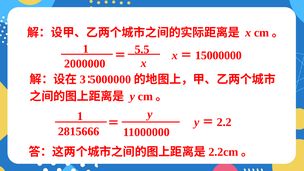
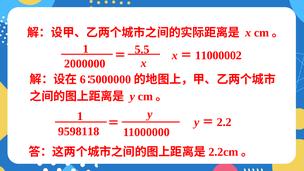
15000000: 15000000 -> 11000002 (218, 55)
3: 3 -> 6 (83, 79)
2815666: 2815666 -> 9598118 (79, 131)
